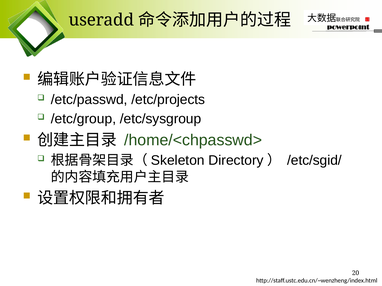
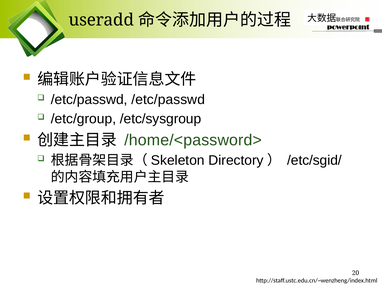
/etc/passwd /etc/projects: /etc/projects -> /etc/passwd (168, 100)
/home/<chpasswd>: /home/<chpasswd> -> /home/<password> (193, 140)
